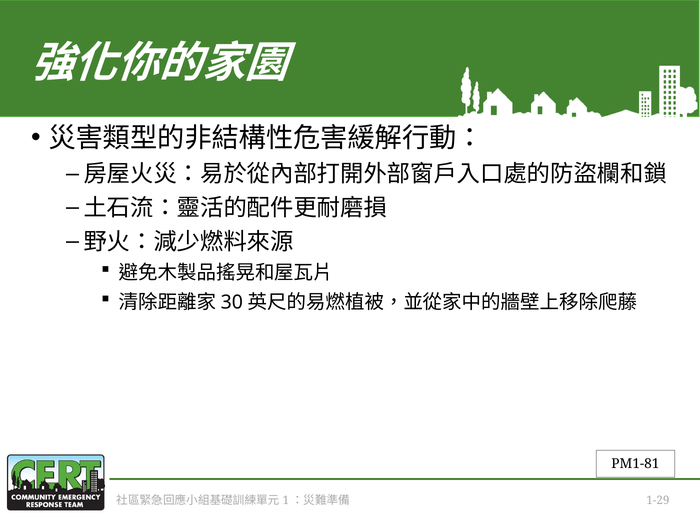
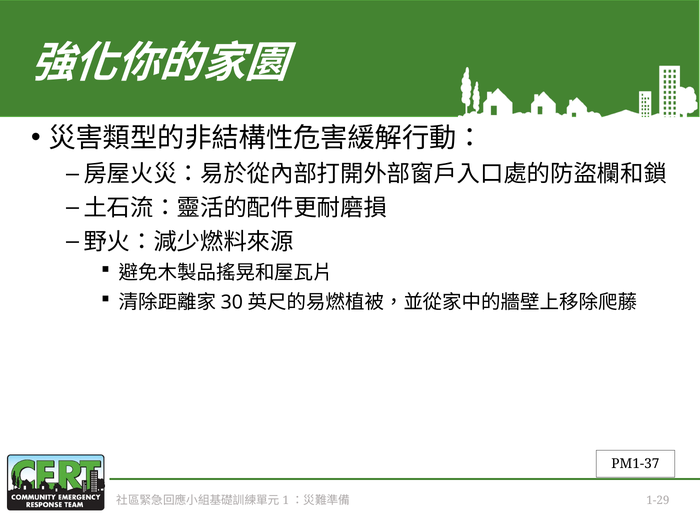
PM1-81: PM1-81 -> PM1-37 (635, 464)
